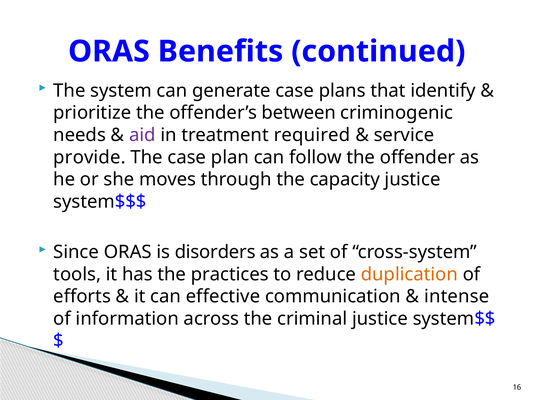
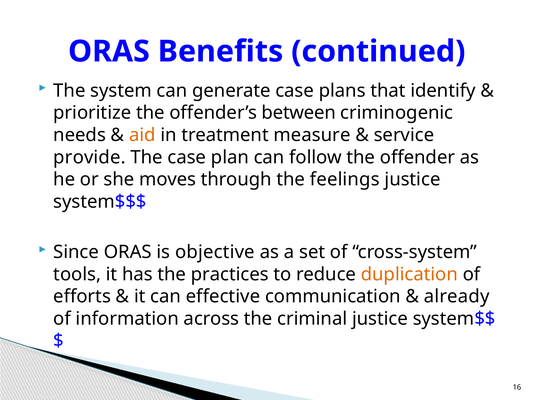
aid colour: purple -> orange (142, 135)
required: required -> measure (312, 135)
capacity: capacity -> feelings (345, 180)
disorders: disorders -> objective (215, 252)
intense: intense -> already (457, 297)
